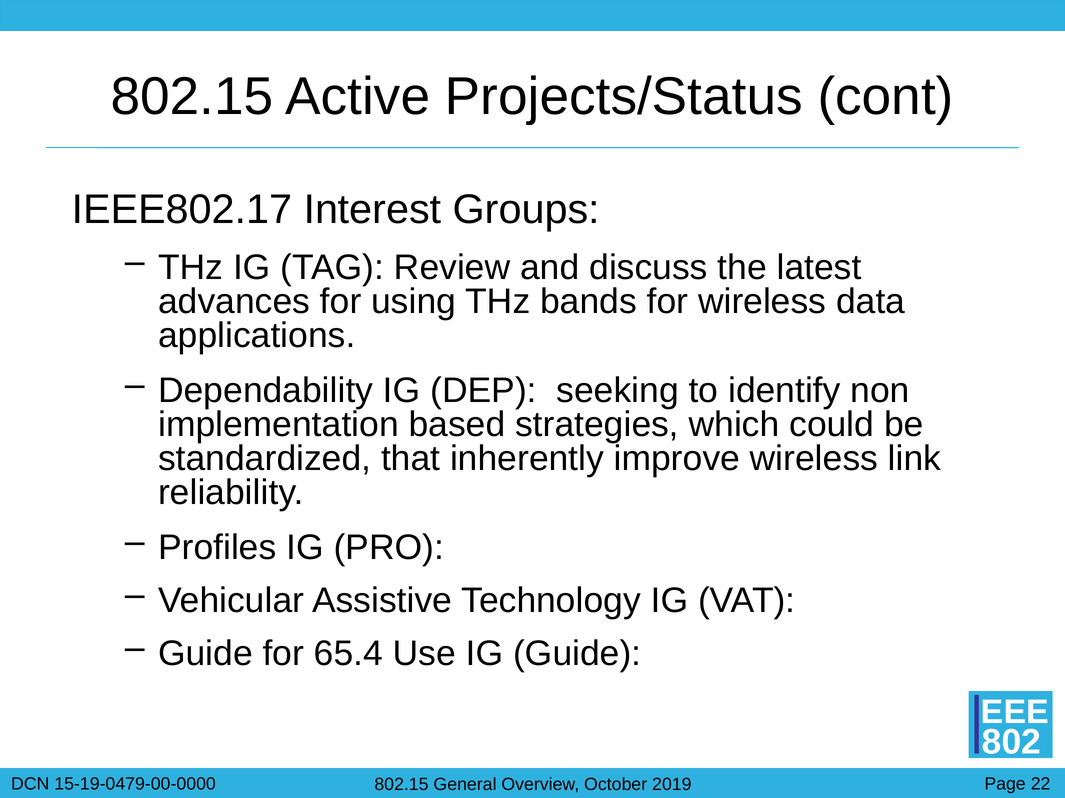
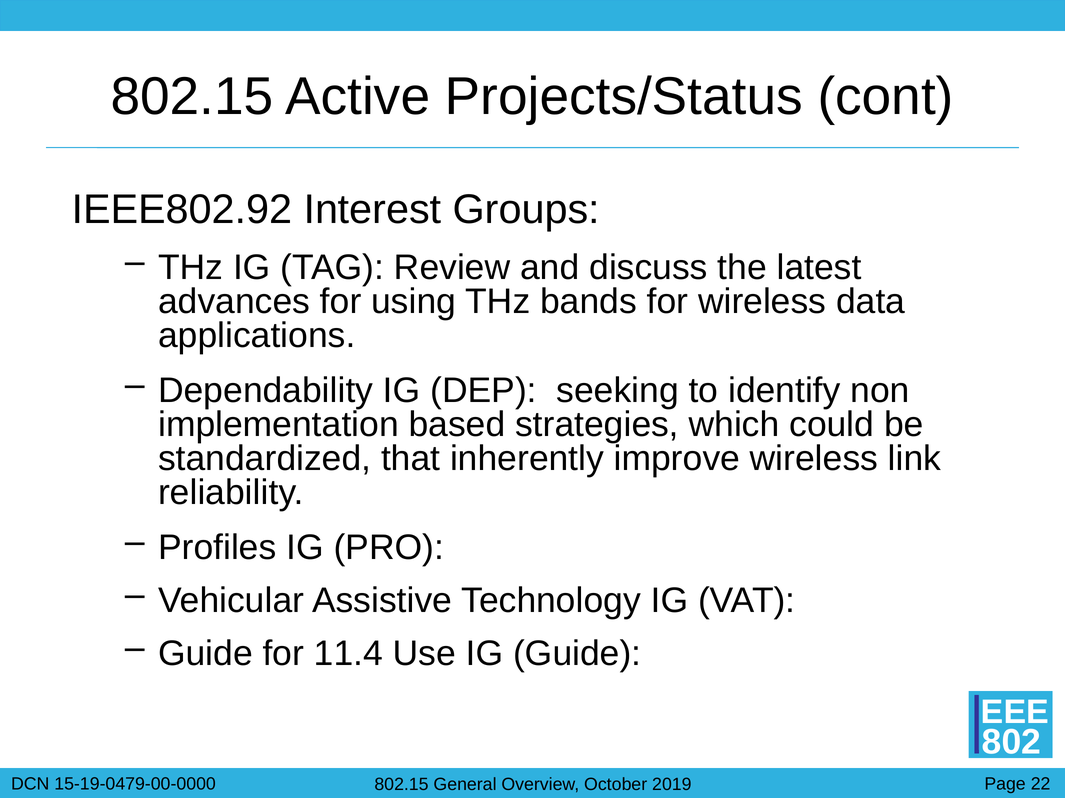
IEEE802.17: IEEE802.17 -> IEEE802.92 (182, 210)
65.4: 65.4 -> 11.4 (349, 654)
